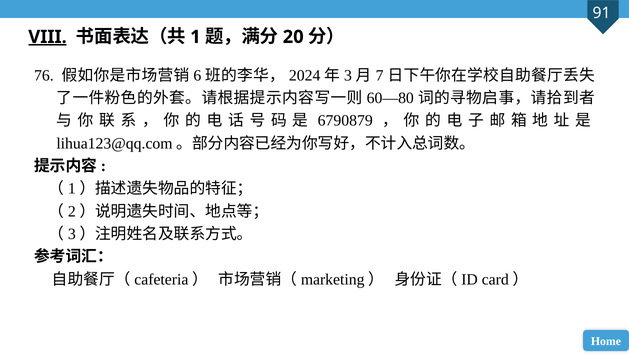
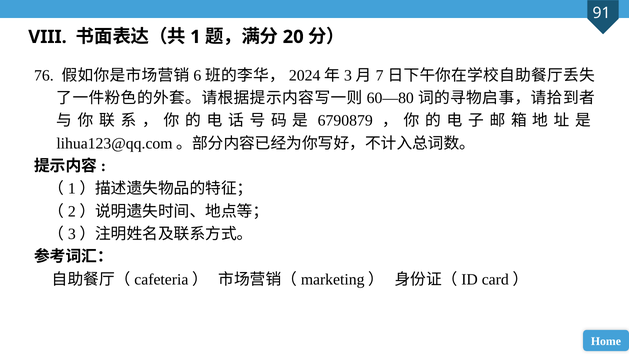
VIII underline: present -> none (48, 37)
